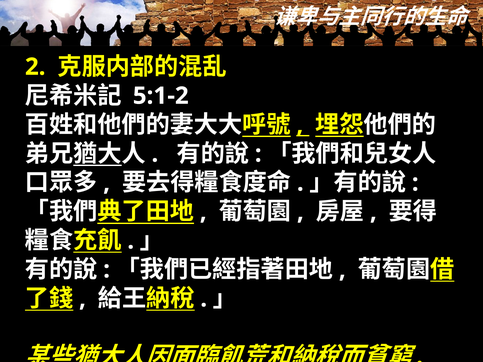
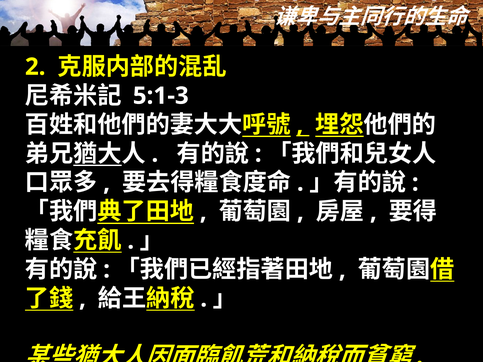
5:1-2: 5:1-2 -> 5:1-3 (161, 96)
